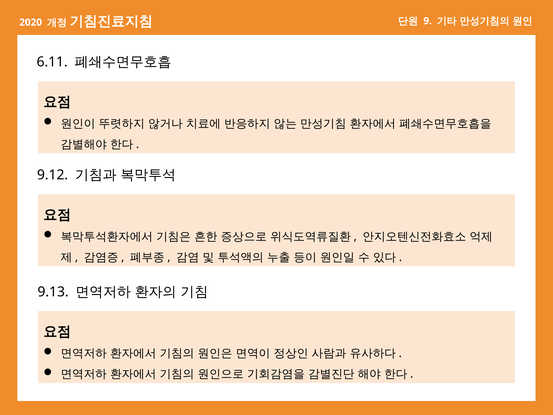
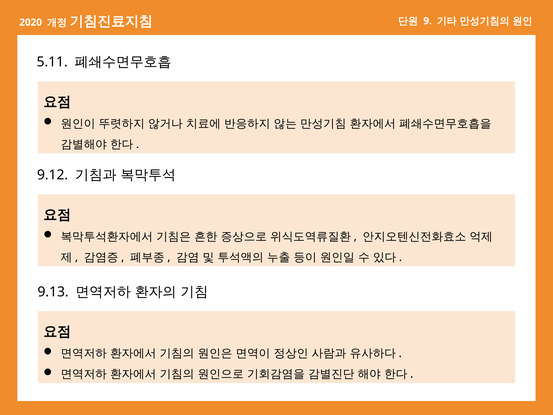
6.11: 6.11 -> 5.11 (52, 62)
